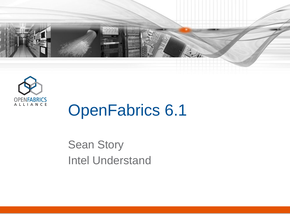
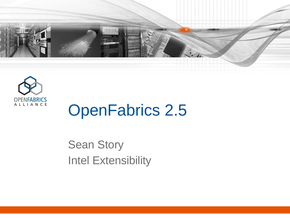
6.1: 6.1 -> 2.5 (176, 110)
Understand: Understand -> Extensibility (122, 160)
